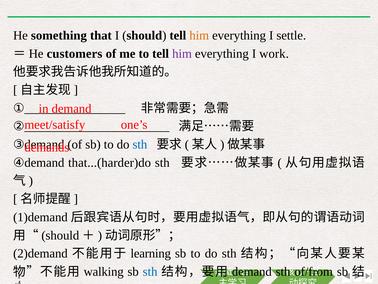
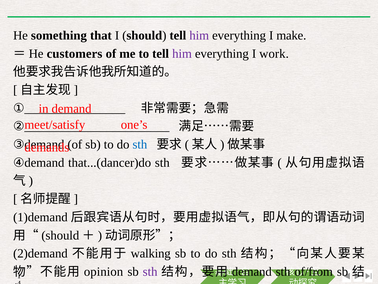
him colour: orange -> purple (199, 35)
settle: settle -> make (291, 35)
that...(harder)do: that...(harder)do -> that...(dancer)do (110, 162)
learning: learning -> walking (151, 253)
walking: walking -> opinion (104, 271)
sth colour: blue -> purple (150, 271)
